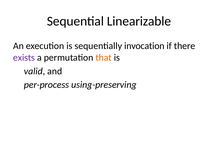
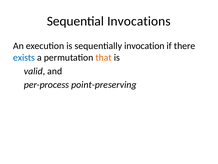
Linearizable: Linearizable -> Invocations (139, 21)
exists colour: purple -> blue (24, 57)
using-preserving: using-preserving -> point-preserving (104, 85)
